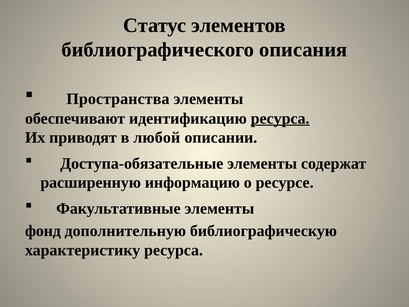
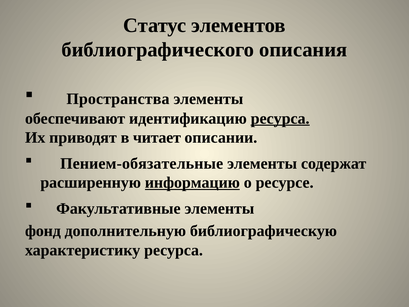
любой: любой -> читает (157, 137)
Доступа-обязательные: Доступа-обязательные -> Пением-обязательные (142, 163)
информацию underline: none -> present (192, 182)
